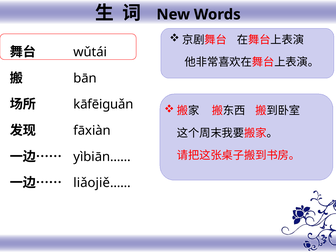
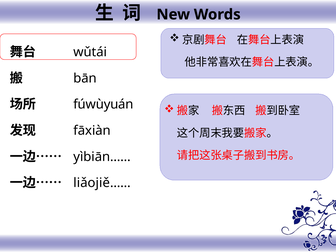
kāfēiguǎn: kāfēiguǎn -> fúwùyuán (103, 104)
